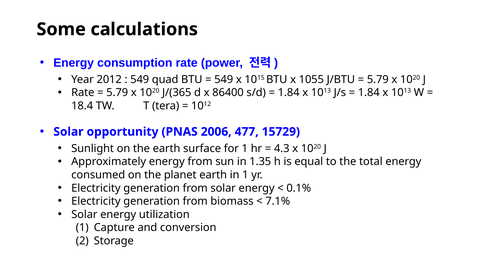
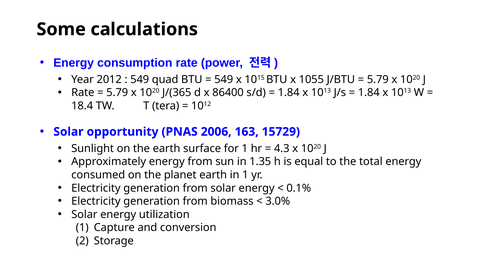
477: 477 -> 163 (247, 131)
7.1%: 7.1% -> 3.0% (278, 201)
